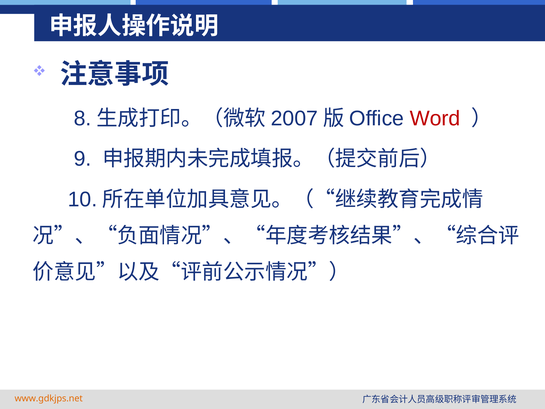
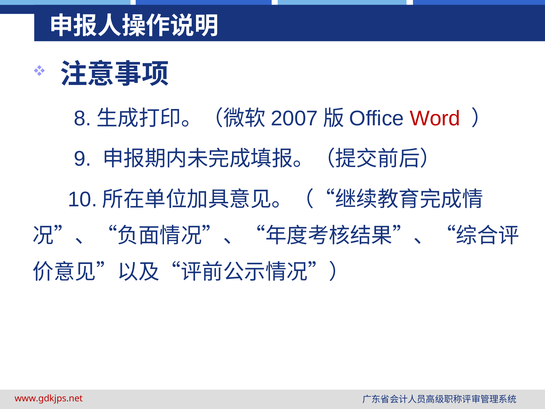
www.gdkjps.net colour: orange -> red (49, 398)
